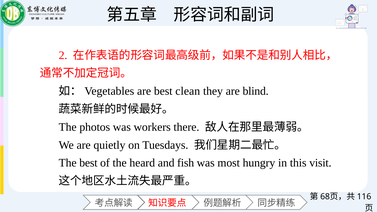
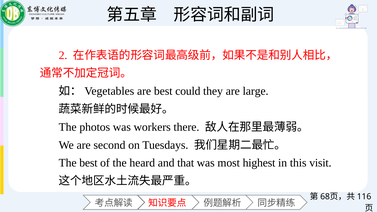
clean: clean -> could (188, 91)
blind: blind -> large (256, 91)
quietly: quietly -> second (109, 145)
fish: fish -> that (186, 163)
hungry: hungry -> highest (259, 163)
